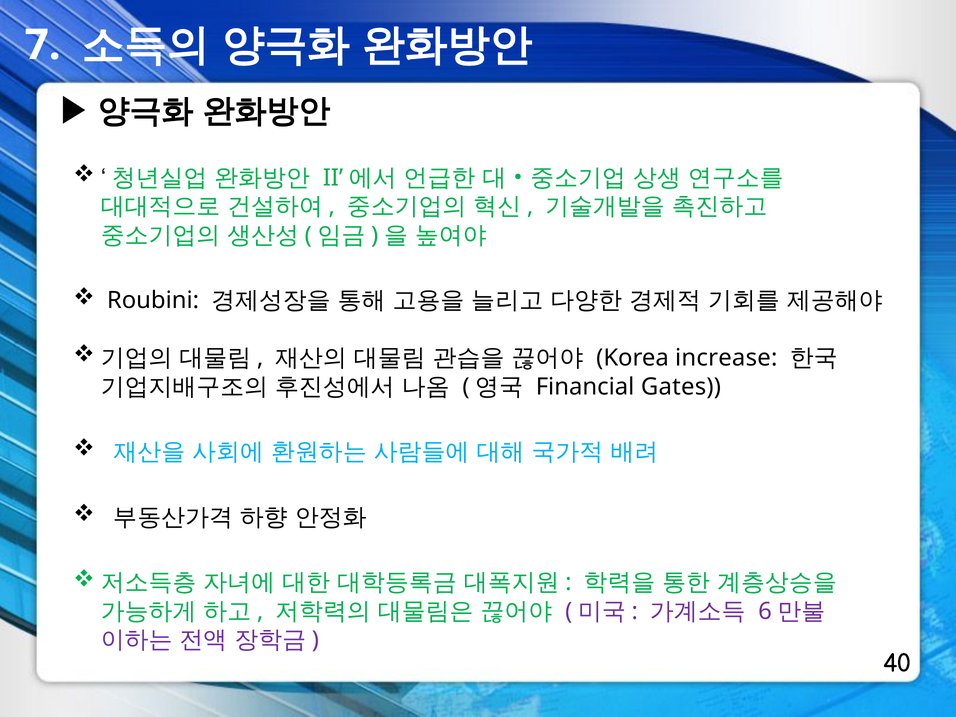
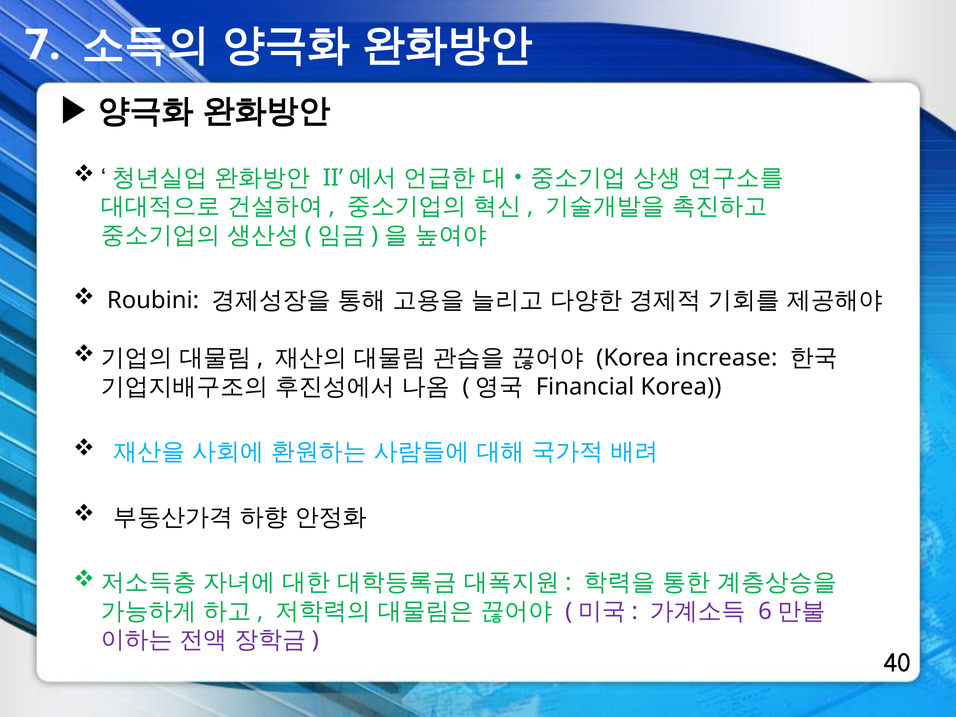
Financial Gates: Gates -> Korea (681, 387)
